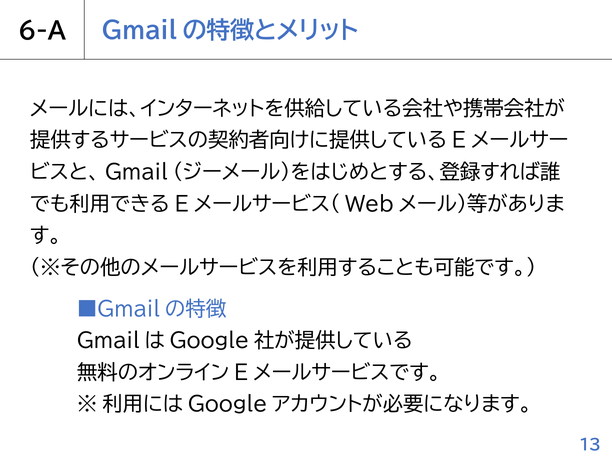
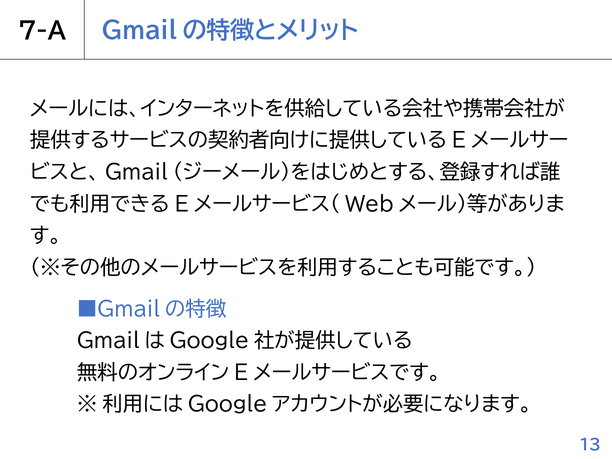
6-A: 6-A -> 7-A (42, 32)
